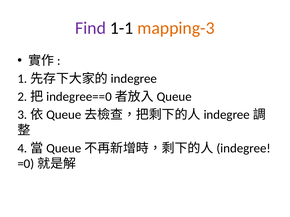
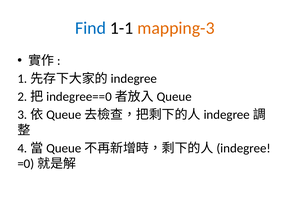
Find colour: purple -> blue (91, 28)
